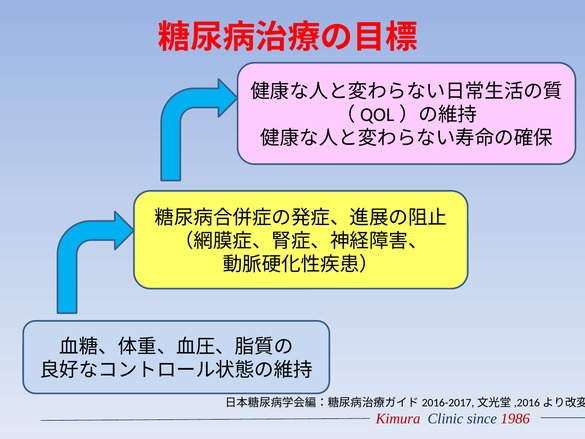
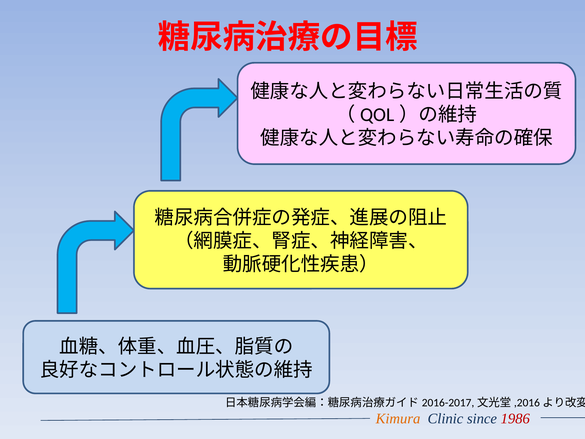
Kimura colour: red -> orange (398, 418)
